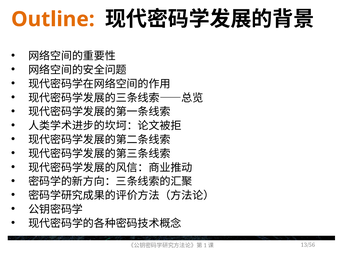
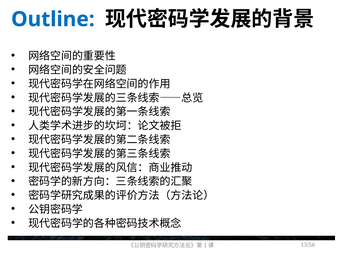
Outline colour: orange -> blue (53, 19)
